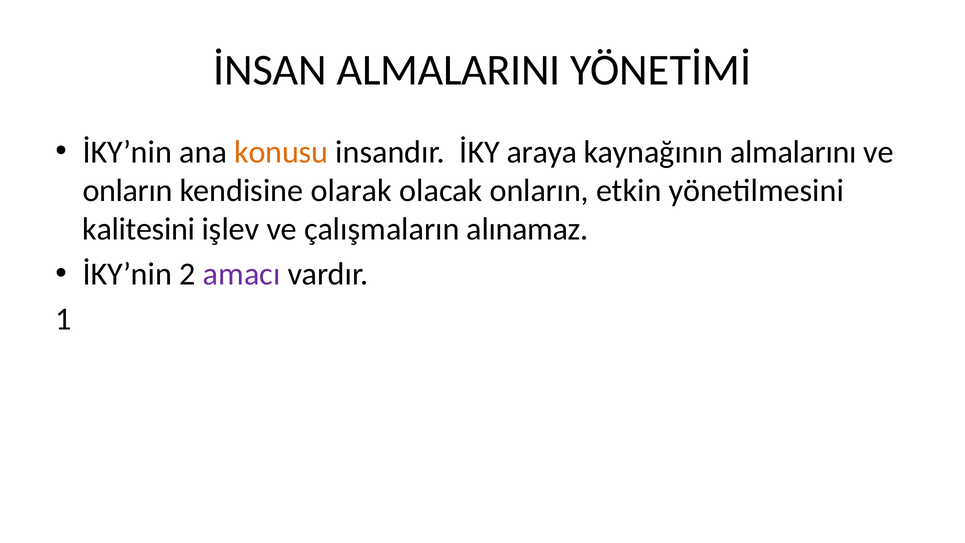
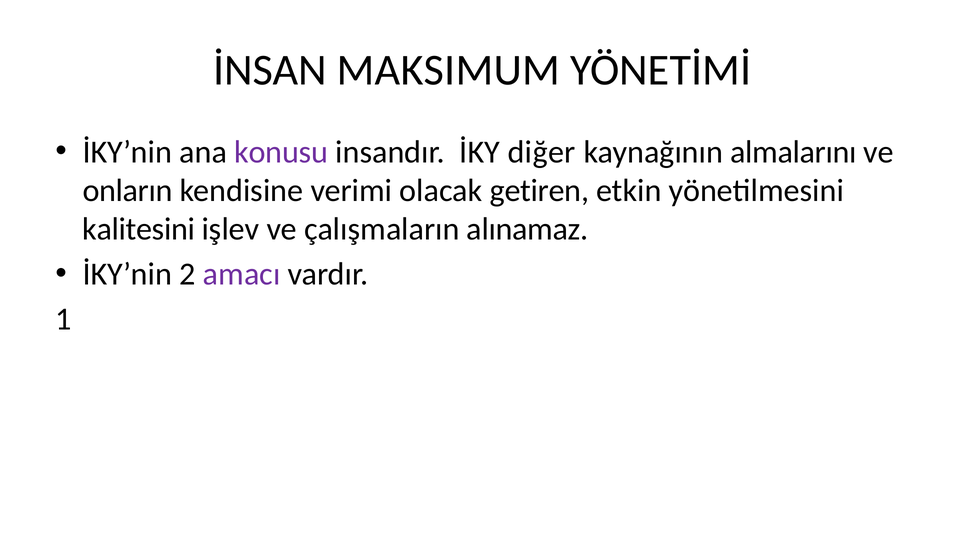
ALMALARINI: ALMALARINI -> MAKSIMUM (448, 70)
konusu colour: orange -> purple (281, 152)
araya: araya -> diğer (542, 152)
olarak: olarak -> verimi (351, 190)
olacak onların: onların -> getiren (539, 190)
